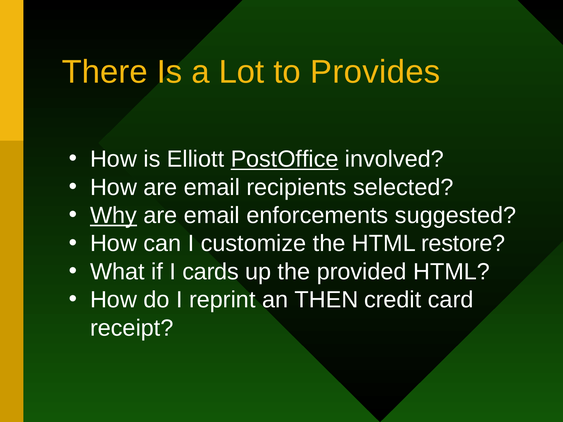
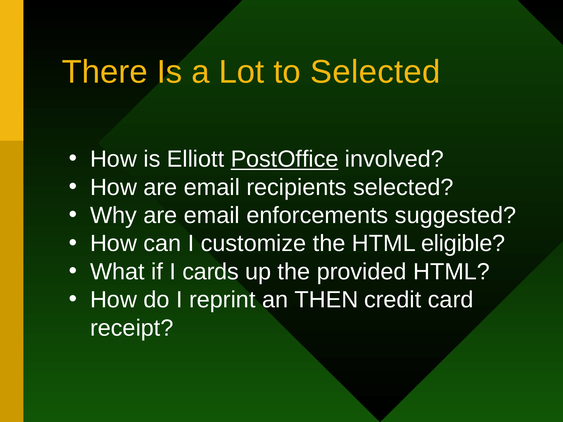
to Provides: Provides -> Selected (375, 72)
Why underline: present -> none (114, 216)
restore: restore -> eligible (463, 244)
